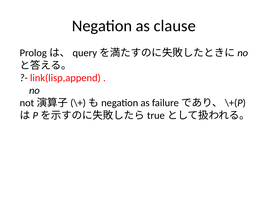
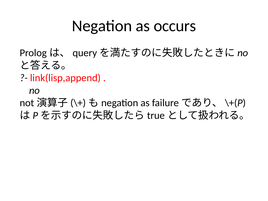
clause: clause -> occurs (175, 26)
